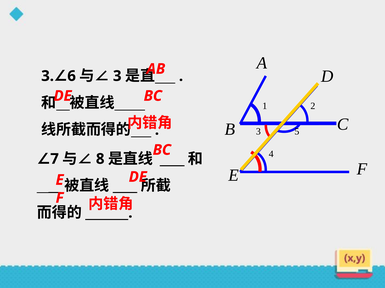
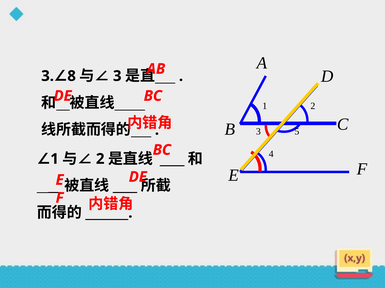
6: 6 -> 8 (72, 76)
7: 7 -> 1 (55, 159)
8: 8 -> 2 (100, 159)
